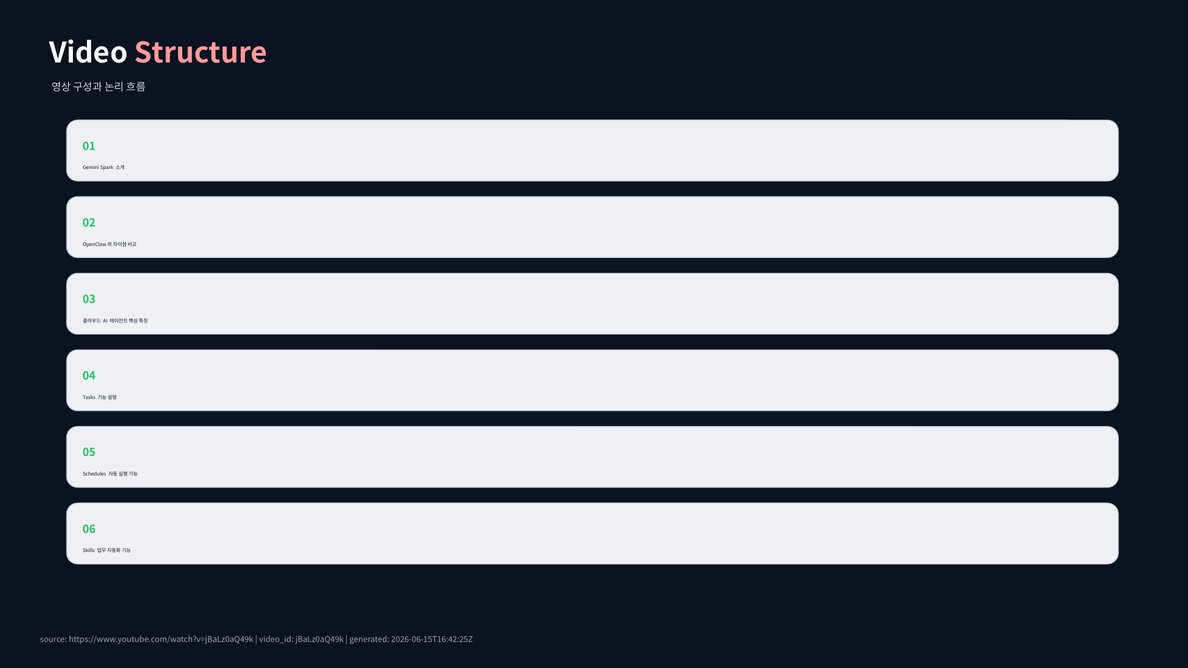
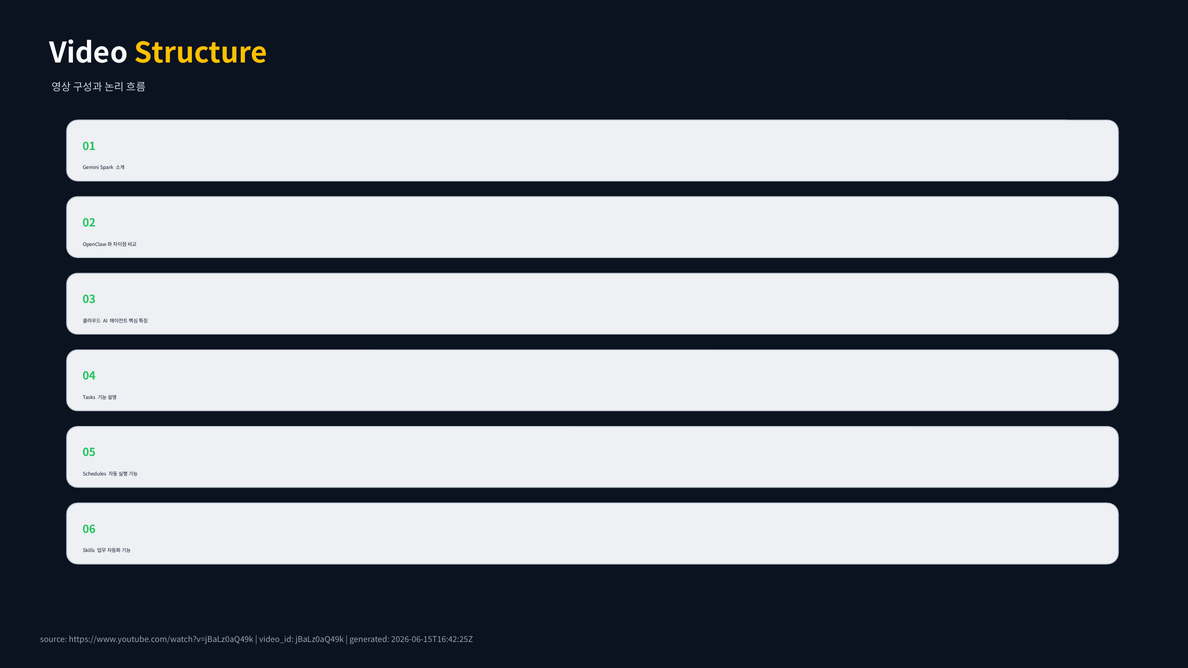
Structure colour: pink -> yellow (201, 53)
